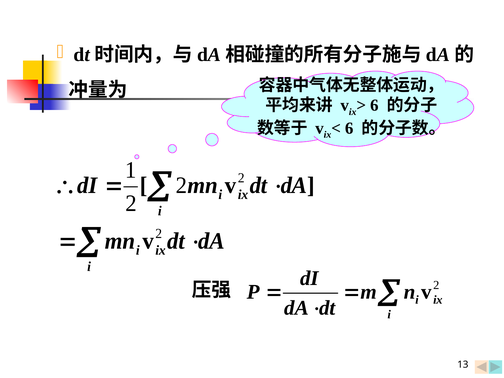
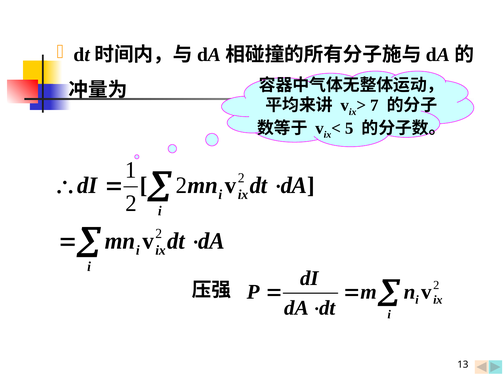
6: 6 -> 7 (374, 105)
6: 6 -> 5 (349, 128)
